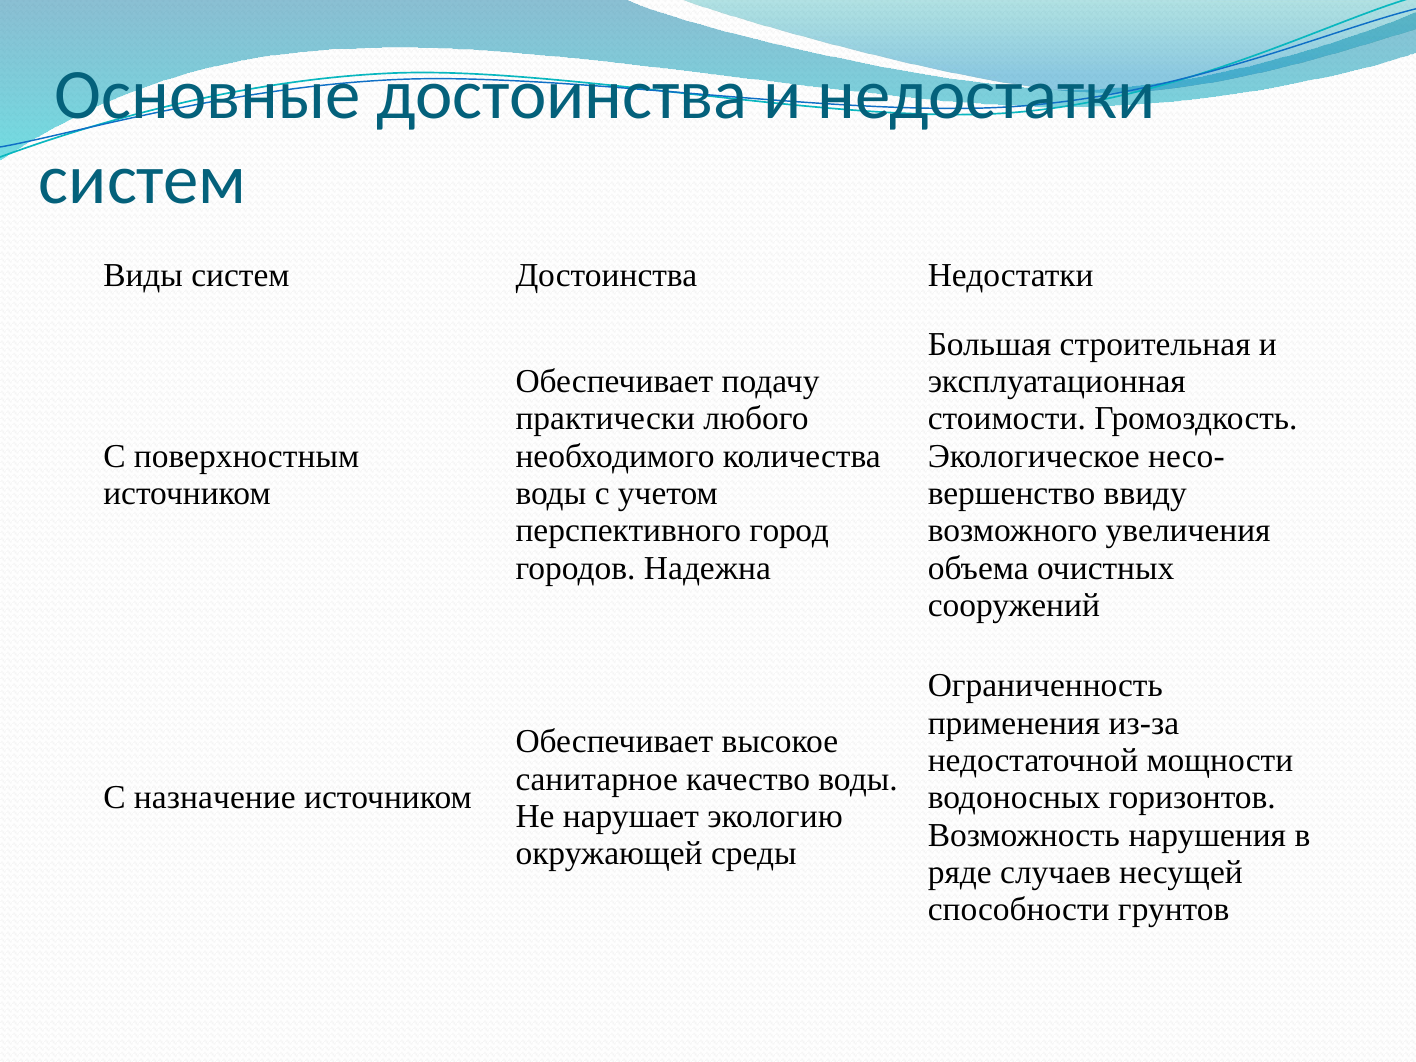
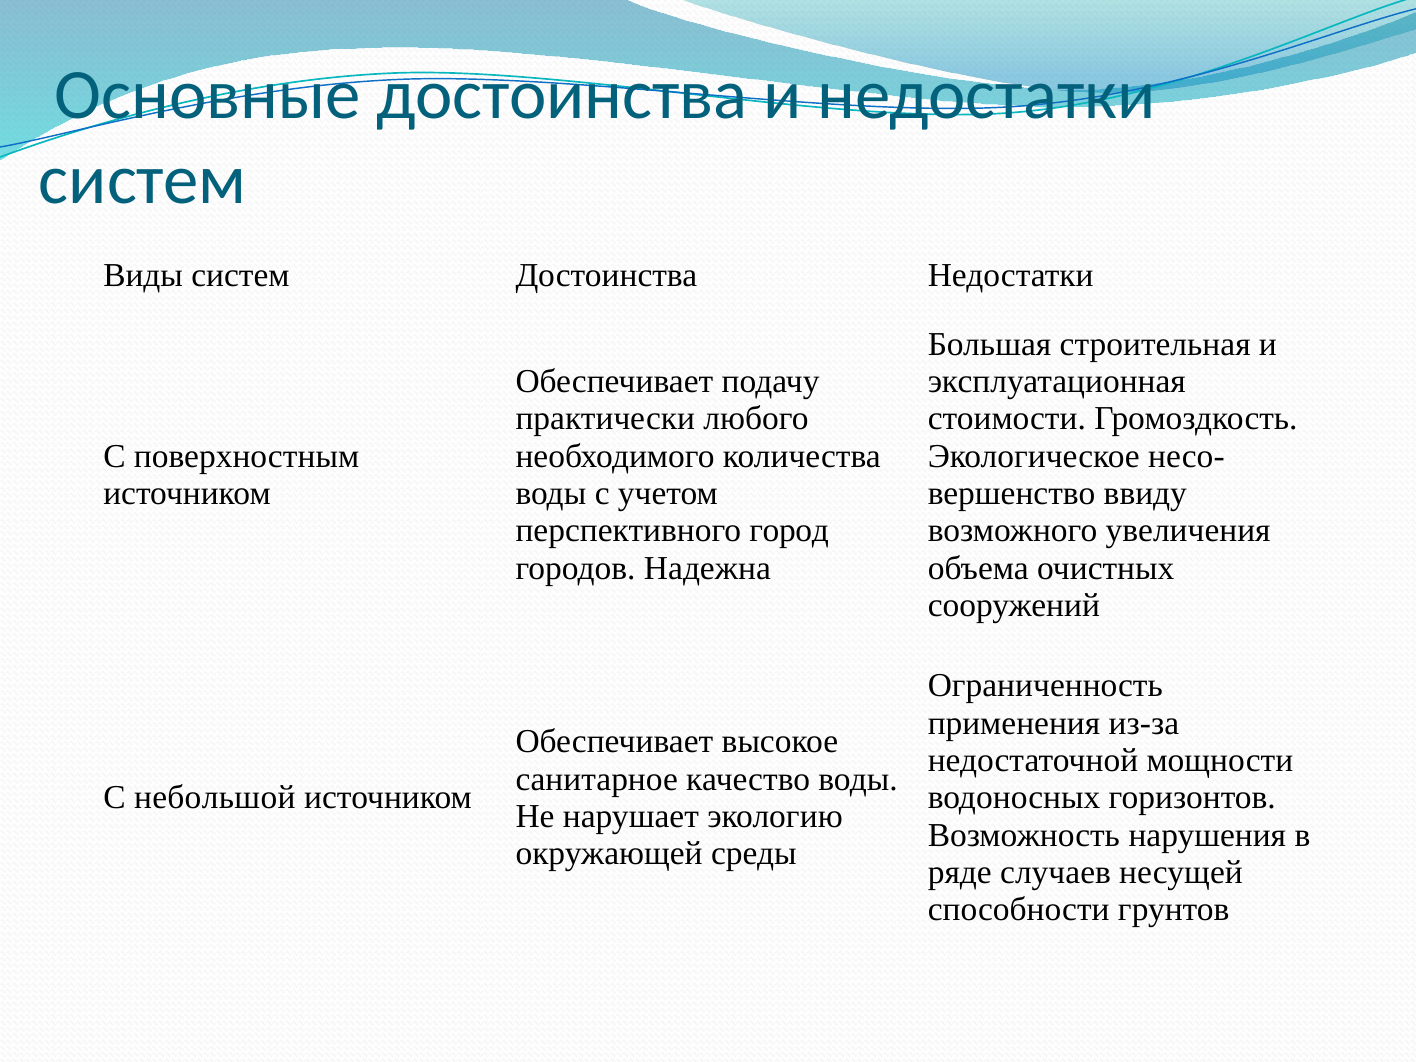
назначение: назначение -> небольшой (215, 798)
